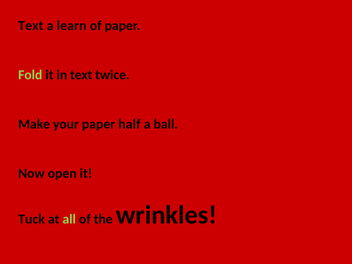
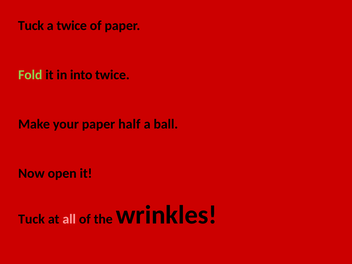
Text: Text -> Tuck (31, 26)
a learn: learn -> twice (72, 26)
in text: text -> into (81, 75)
all colour: light green -> pink (69, 219)
